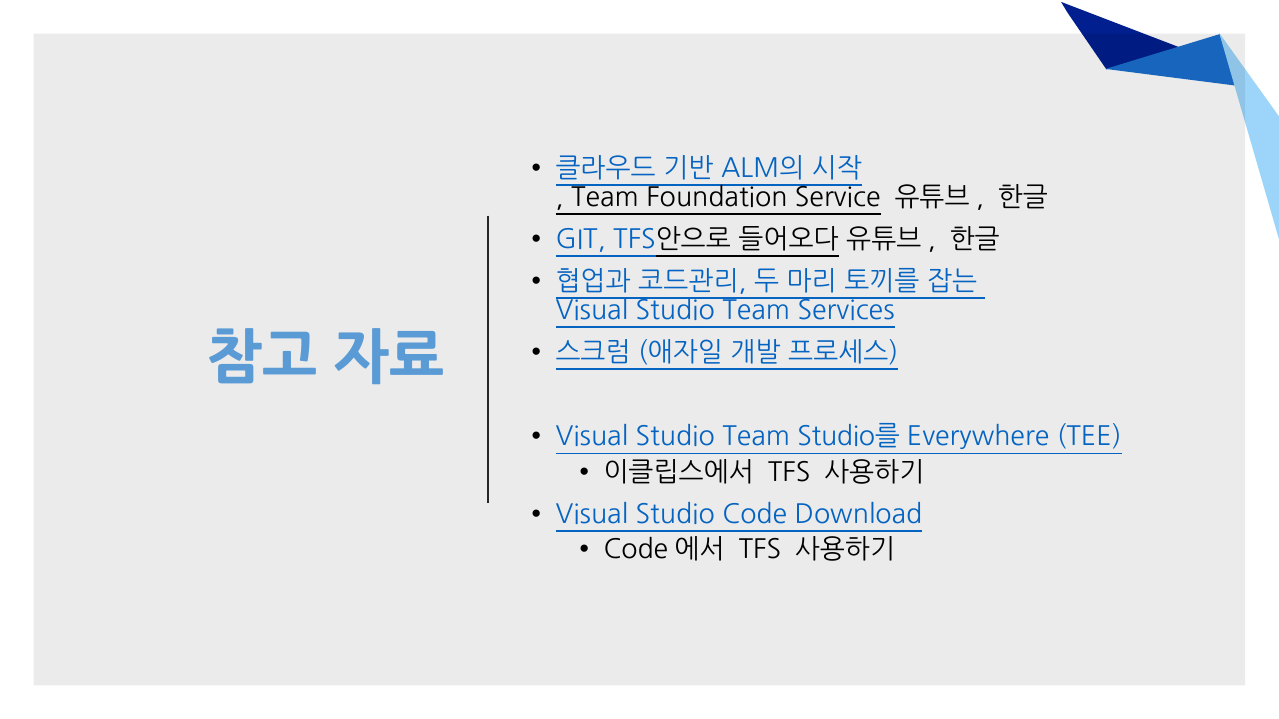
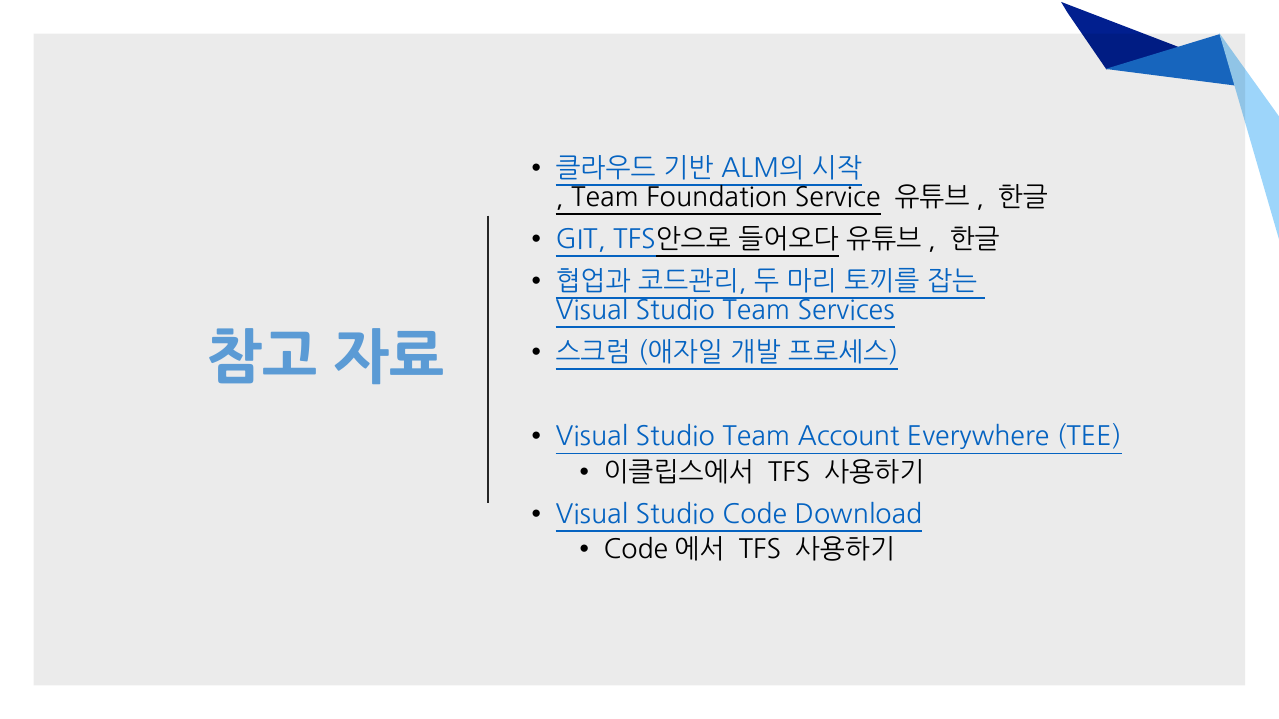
Studio를: Studio를 -> Account (849, 437)
